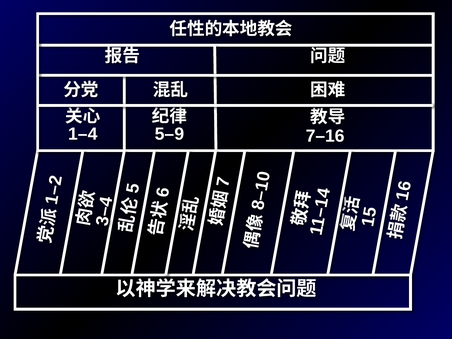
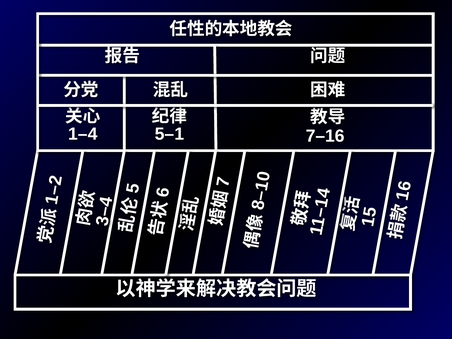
5–9: 5–9 -> 5–1 (170, 134)
